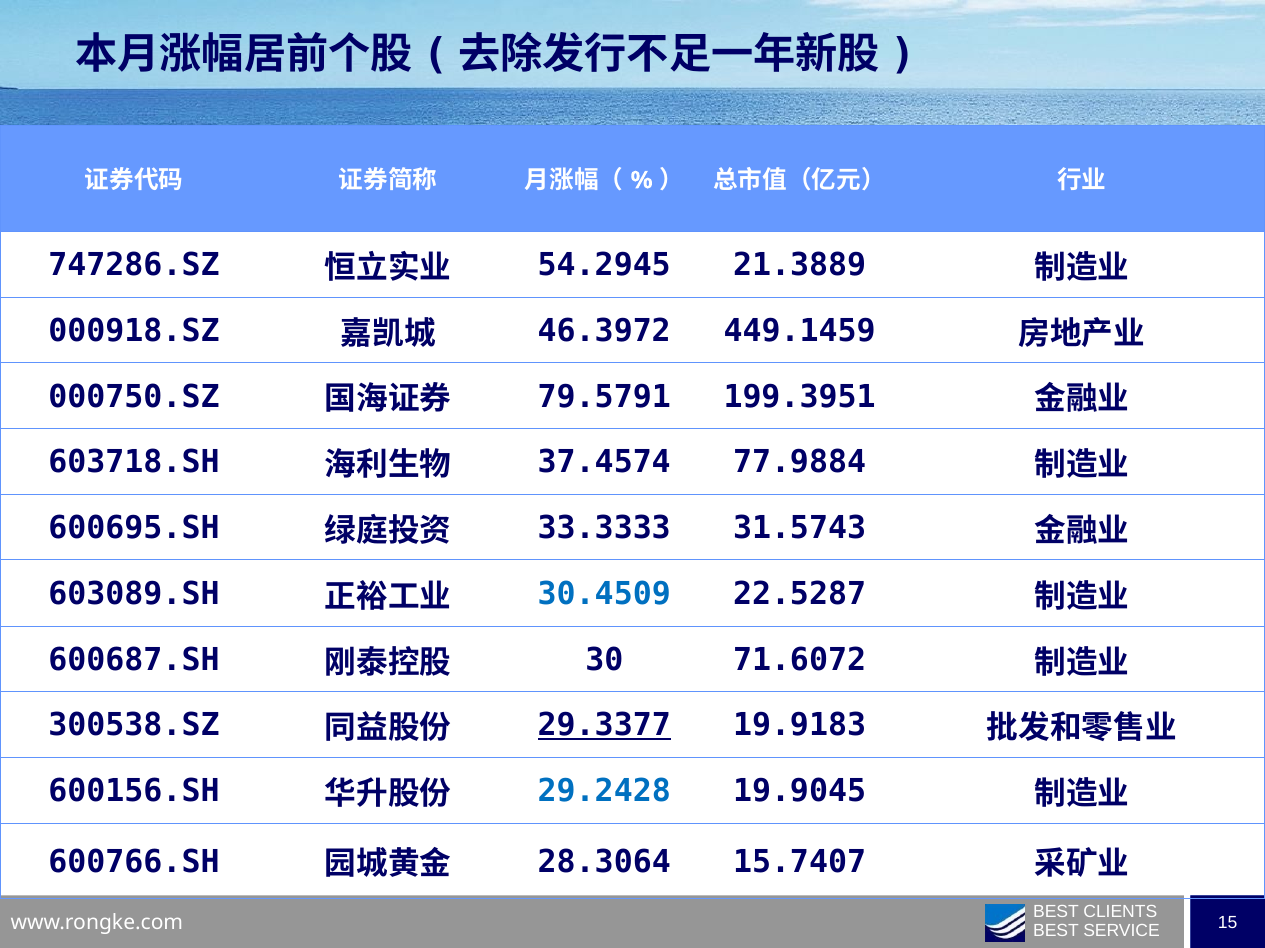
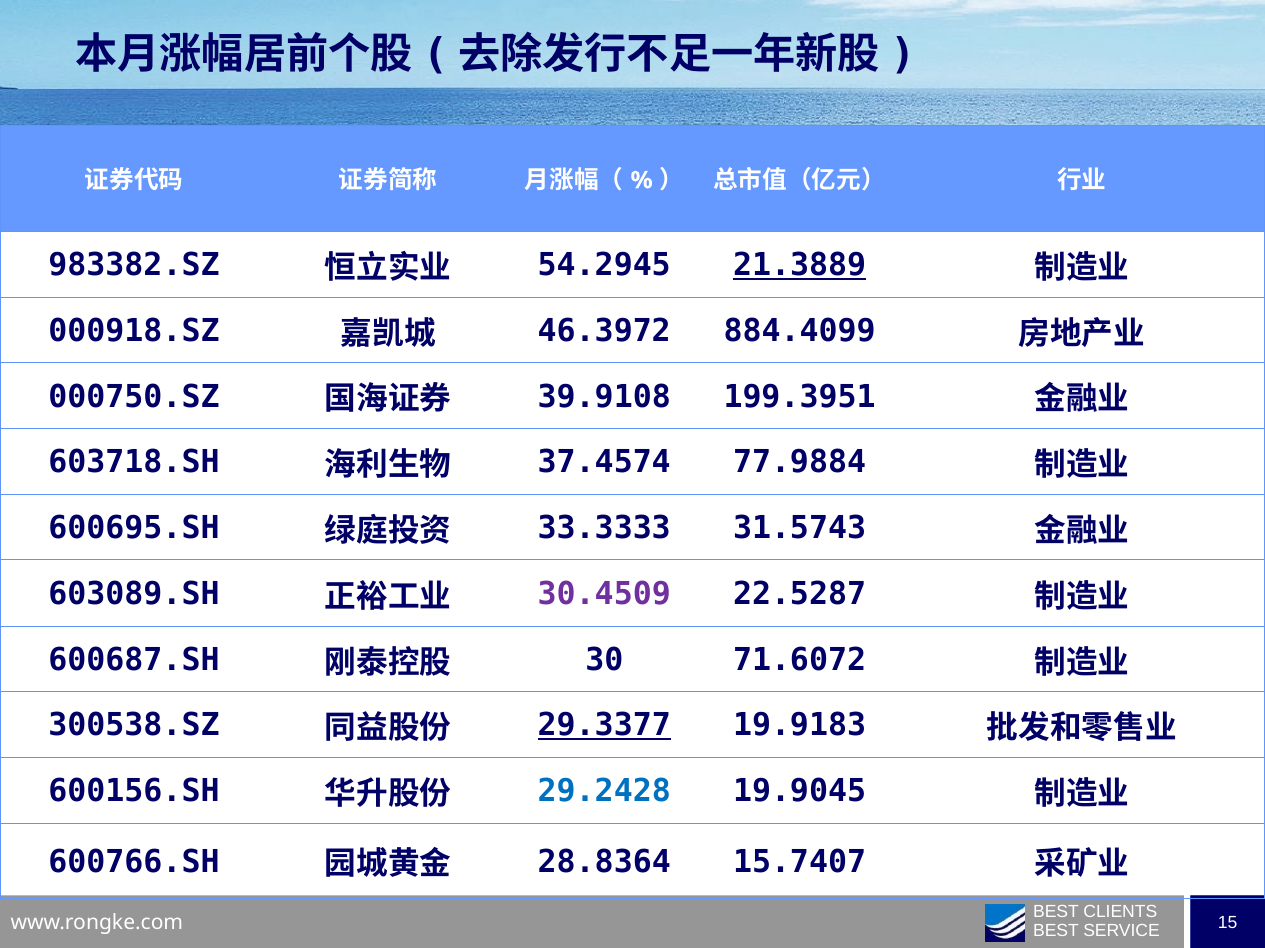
747286.SZ: 747286.SZ -> 983382.SZ (134, 265)
21.3889 underline: none -> present (800, 265)
449.1459: 449.1459 -> 884.4099 (800, 331)
79.5791: 79.5791 -> 39.9108 (604, 397)
30.4509 colour: blue -> purple (604, 594)
28.3064: 28.3064 -> 28.8364 (604, 862)
